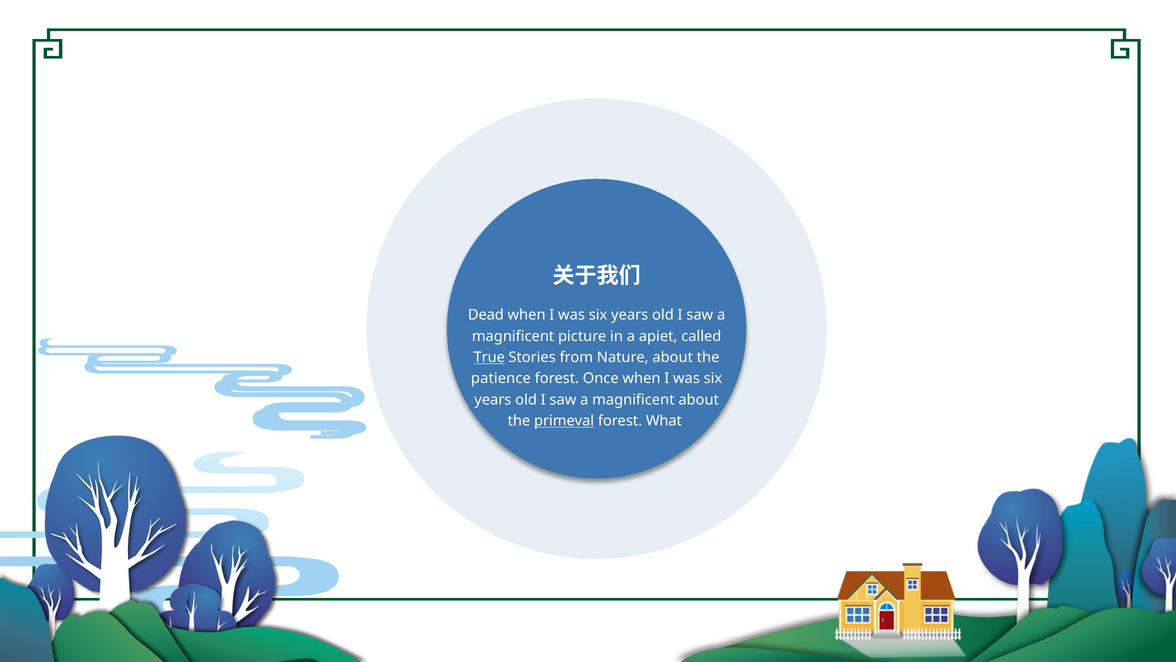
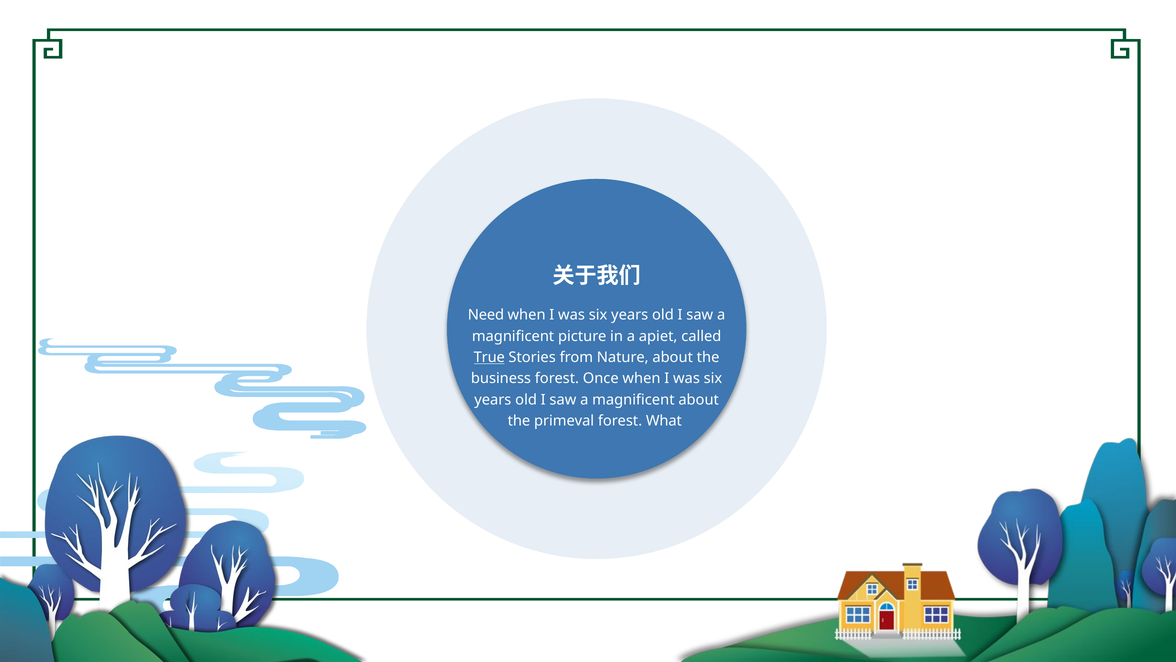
Dead: Dead -> Need (486, 315)
patience: patience -> business (501, 378)
primeval underline: present -> none (564, 421)
